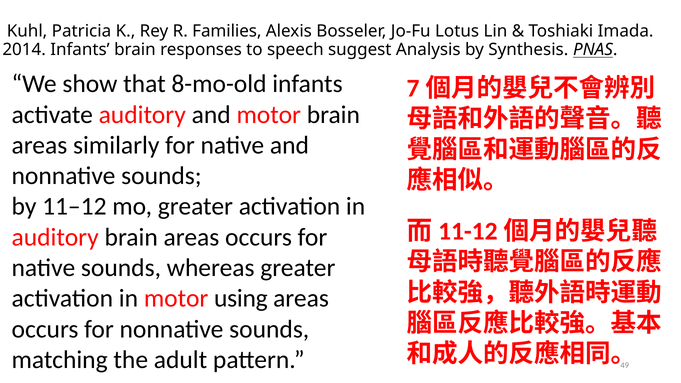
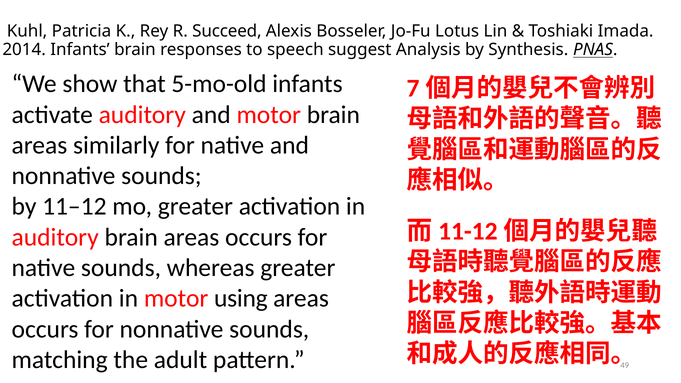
Families: Families -> Succeed (227, 31)
8-mo-old: 8-mo-old -> 5-mo-old (219, 84)
